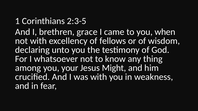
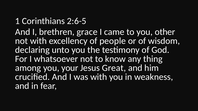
2:3-5: 2:3-5 -> 2:6-5 (77, 21)
when: when -> other (165, 32)
fellows: fellows -> people (113, 41)
Might: Might -> Great (114, 68)
